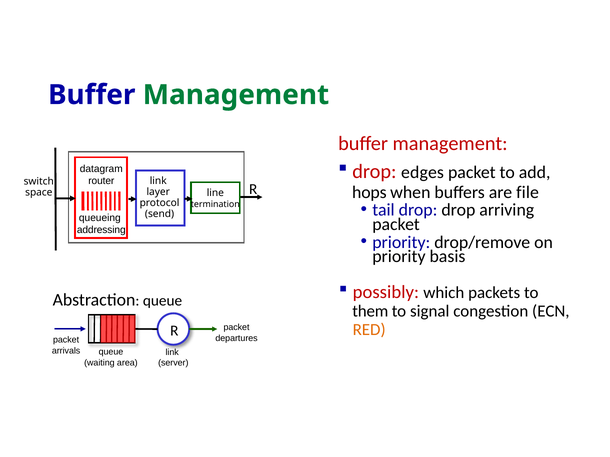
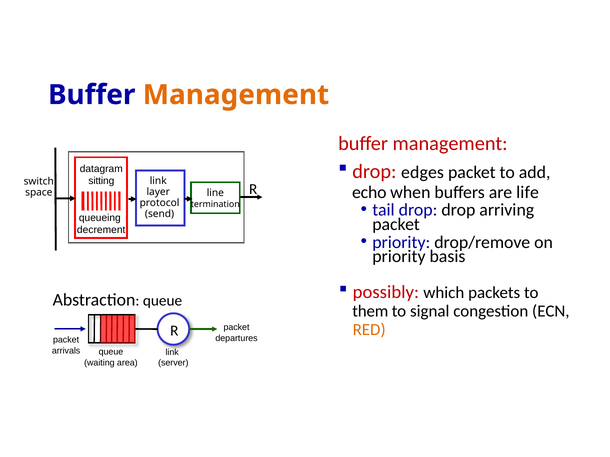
Management colour: green -> orange (236, 95)
router: router -> sitting (101, 181)
hops: hops -> echo (369, 192)
file: file -> life (528, 192)
addressing: addressing -> decrement (101, 230)
